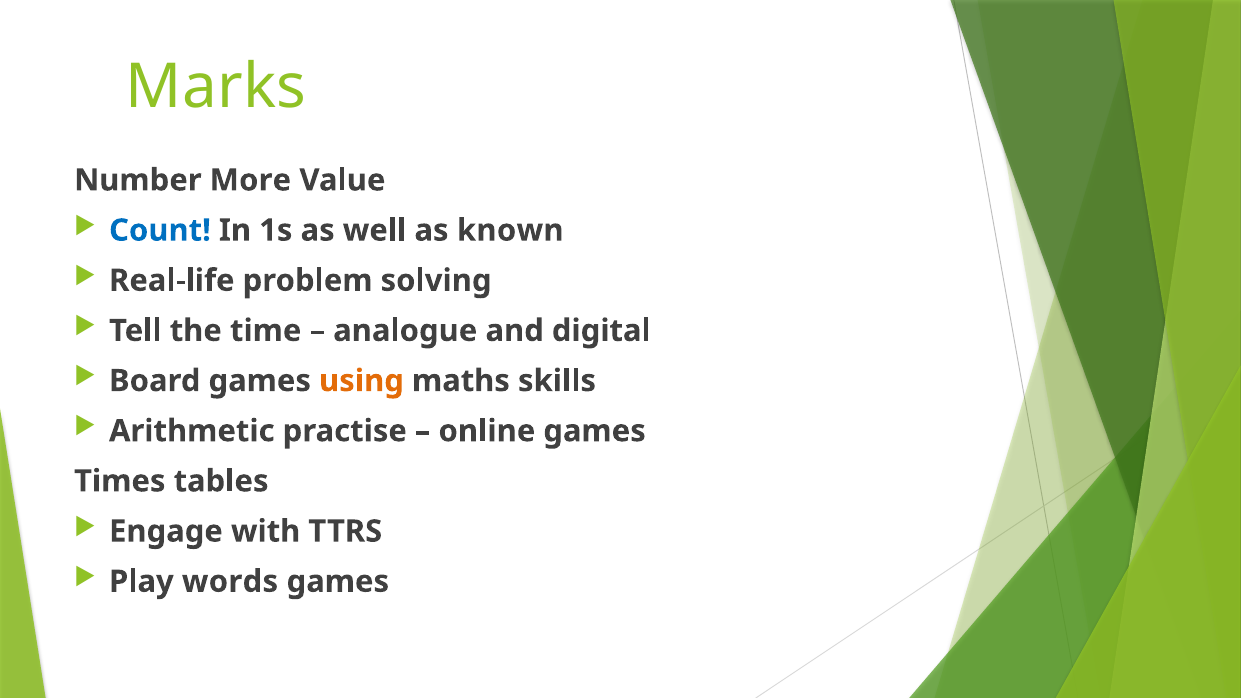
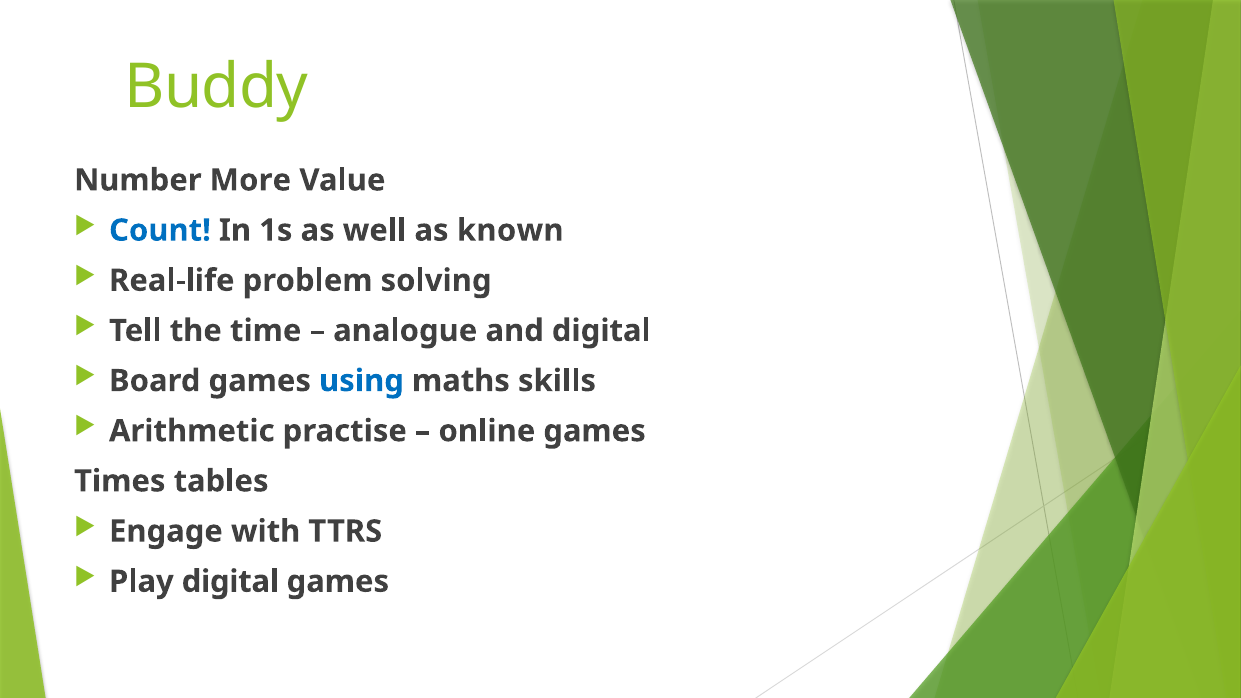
Marks: Marks -> Buddy (216, 87)
using colour: orange -> blue (361, 381)
Play words: words -> digital (230, 582)
